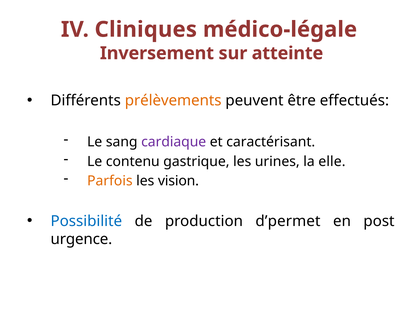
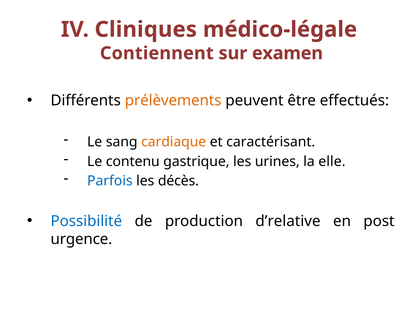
Inversement: Inversement -> Contiennent (157, 53)
atteinte: atteinte -> examen (287, 53)
cardiaque colour: purple -> orange (174, 142)
Parfois colour: orange -> blue (110, 181)
vision: vision -> décès (178, 181)
d’permet: d’permet -> d’relative (288, 221)
